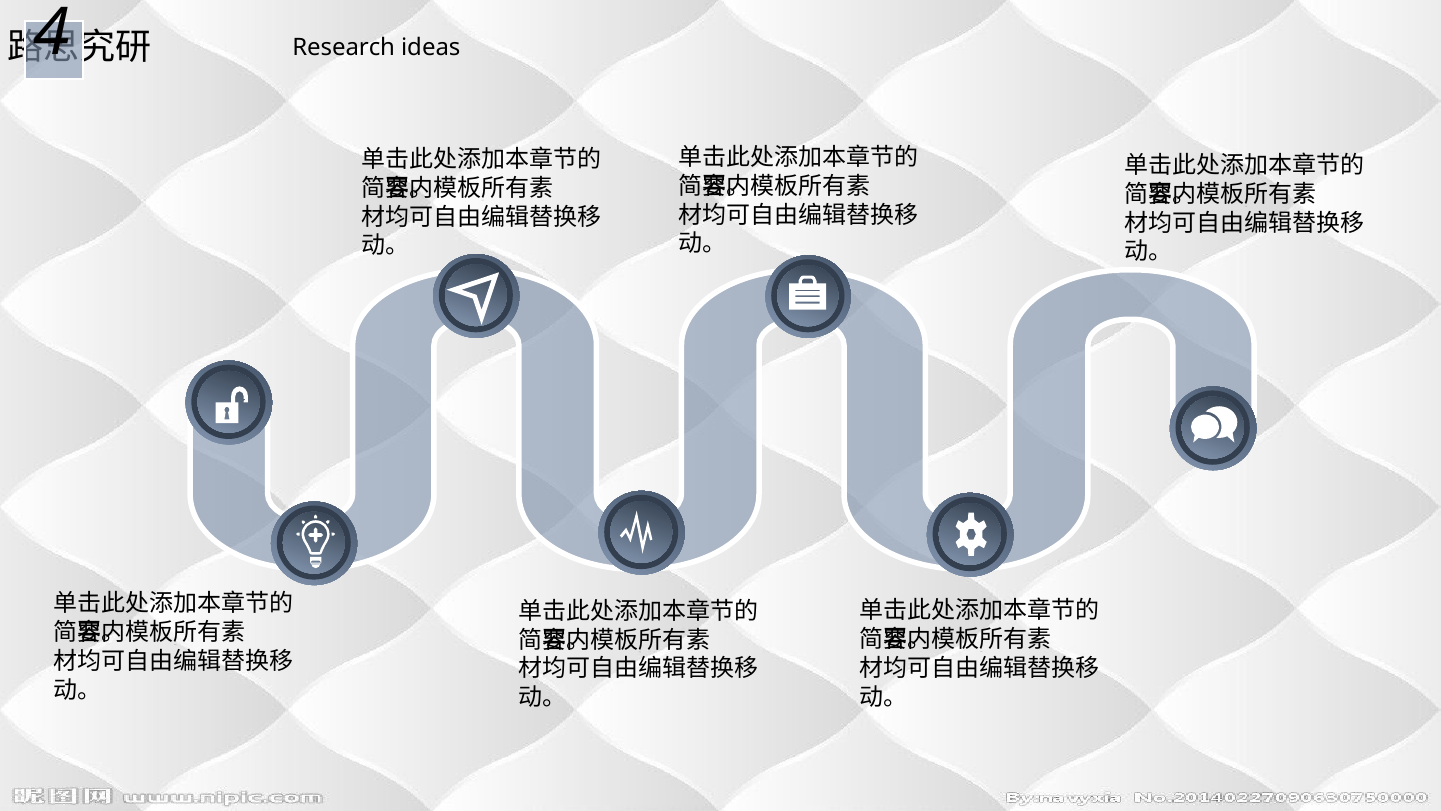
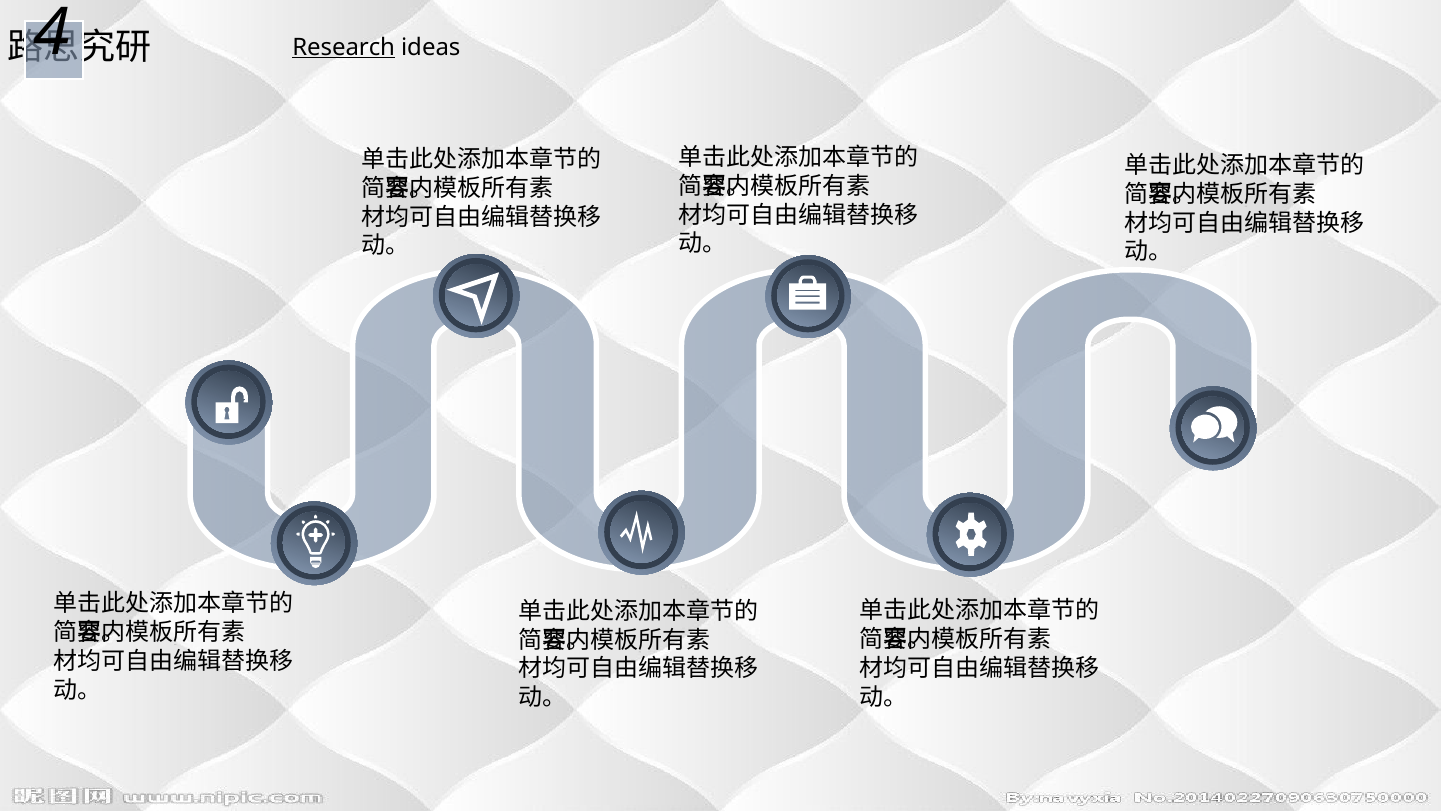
Research underline: none -> present (344, 47)
